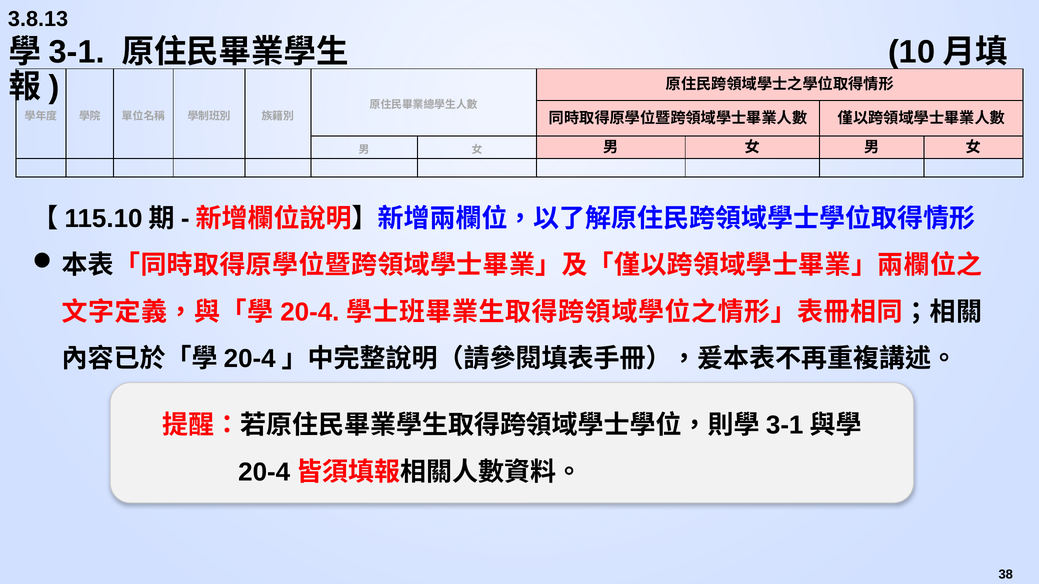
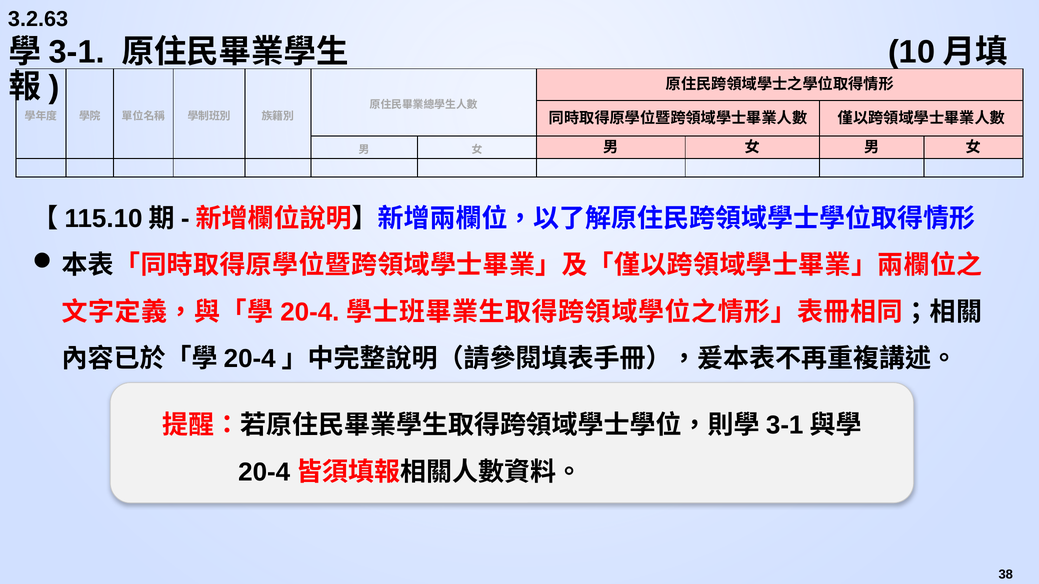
3.8.13: 3.8.13 -> 3.2.63 (38, 19)
